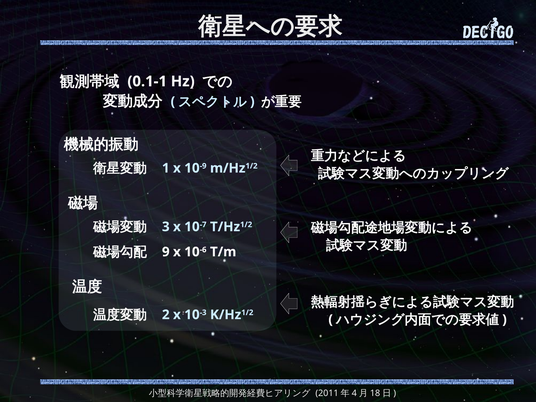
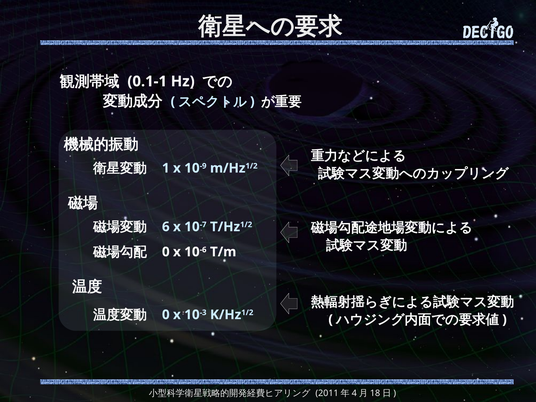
3: 3 -> 6 (166, 227)
9: 9 -> 0 (166, 252)
2: 2 -> 0 (166, 315)
